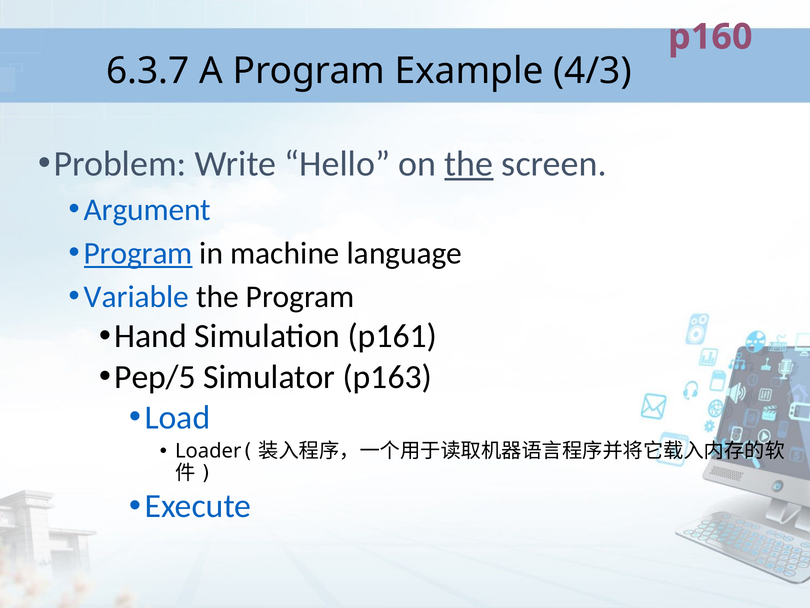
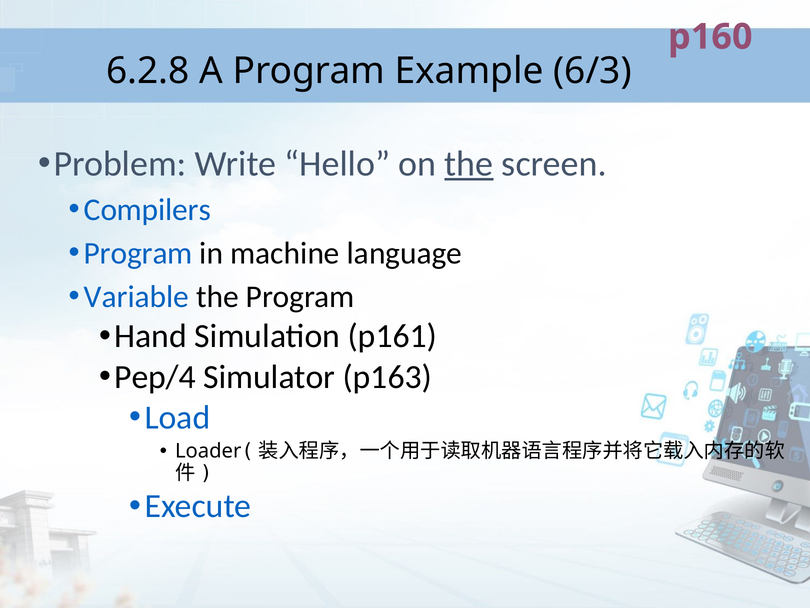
6.3.7: 6.3.7 -> 6.2.8 (148, 71)
4/3: 4/3 -> 6/3 (593, 71)
Argument: Argument -> Compilers (147, 210)
Program underline: present -> none (138, 253)
Pep/5: Pep/5 -> Pep/4 (155, 377)
